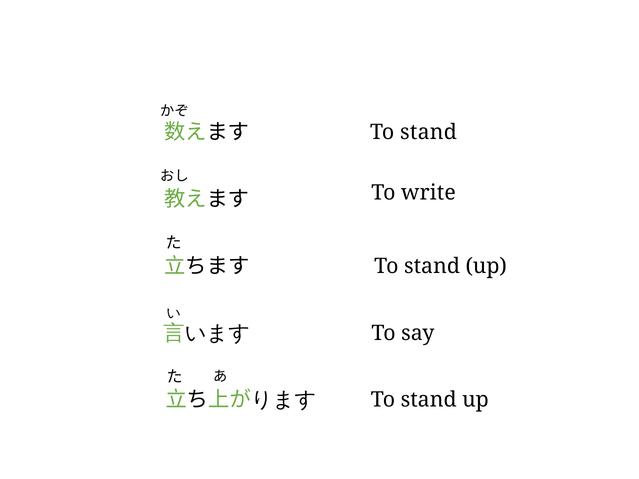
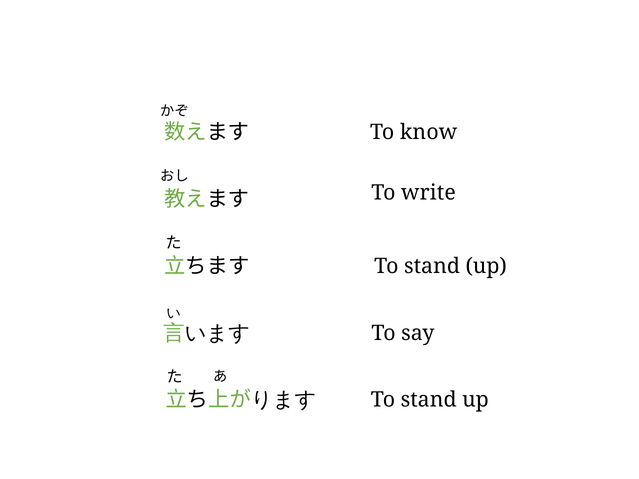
stand: stand -> know (429, 132)
